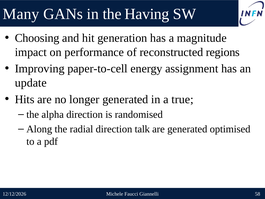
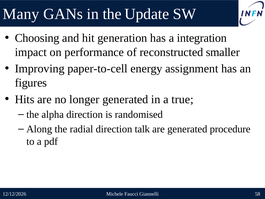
Having: Having -> Update (147, 14)
magnitude: magnitude -> integration (202, 38)
regions: regions -> smaller (223, 52)
update: update -> figures (31, 83)
optimised: optimised -> procedure (230, 129)
